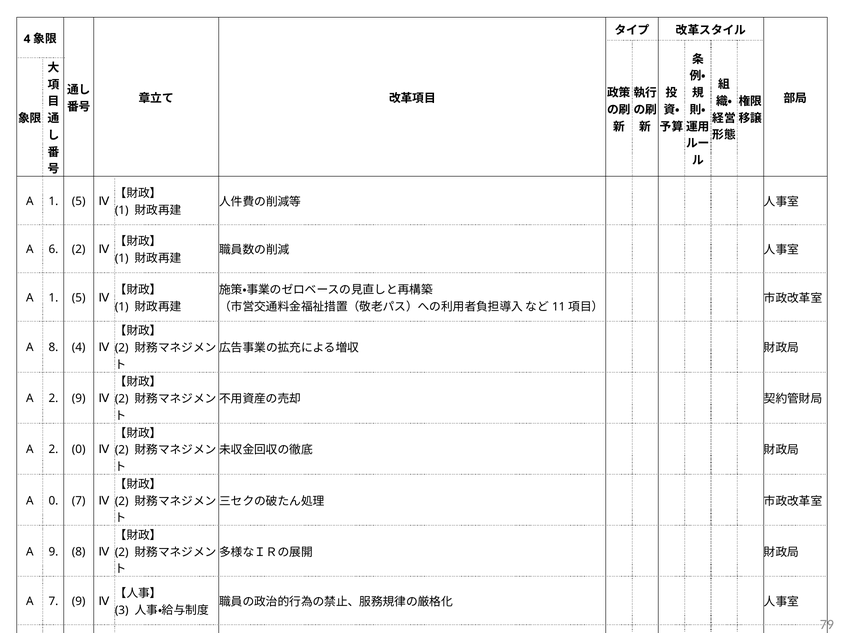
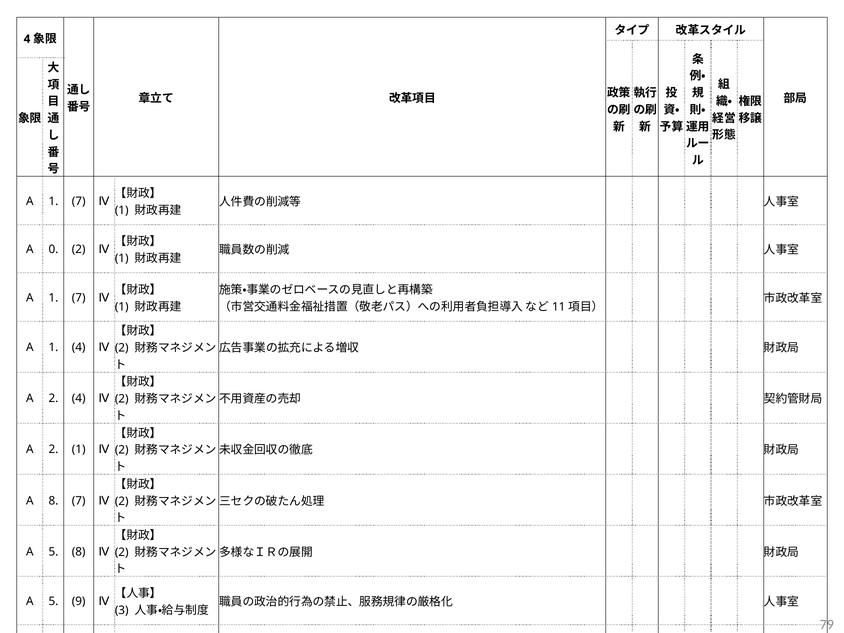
5: 5 -> 7 (79, 201)
6: 6 -> 0 (53, 250)
5: 5 -> 7 (79, 298)
8: 8 -> 1 (53, 347)
2 9: 9 -> 4 (79, 399)
2 0: 0 -> 1 (79, 450)
A 0: 0 -> 8 (53, 501)
9: 9 -> 5 (53, 552)
7: 7 -> 5 (53, 601)
